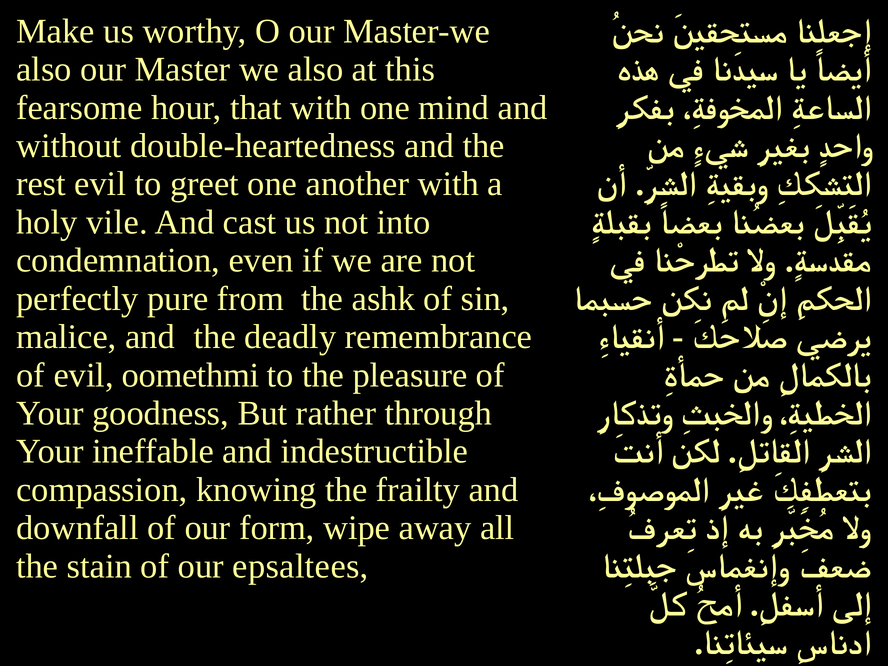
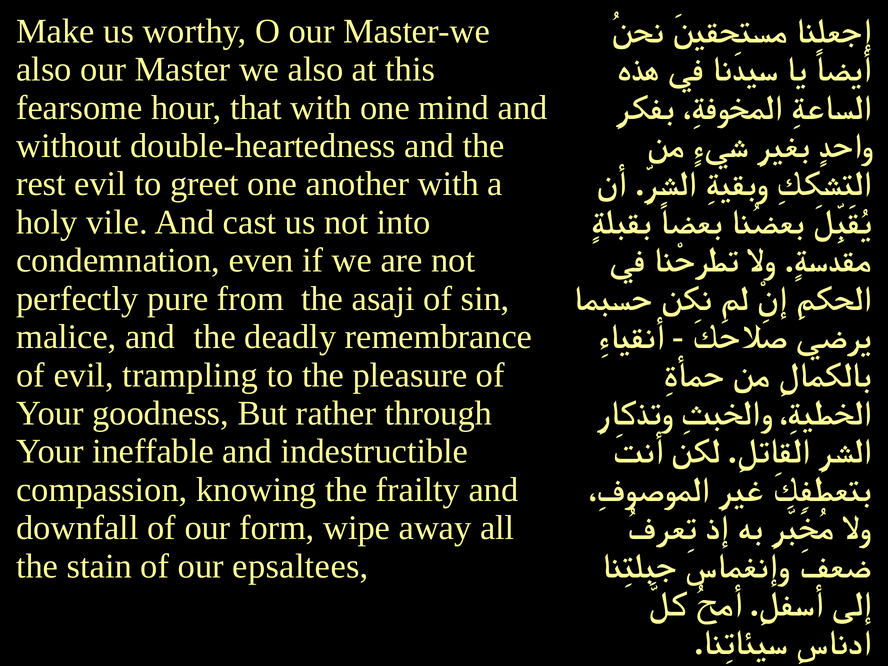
ashk: ashk -> asaji (383, 299)
oomethmi: oomethmi -> trampling (190, 375)
